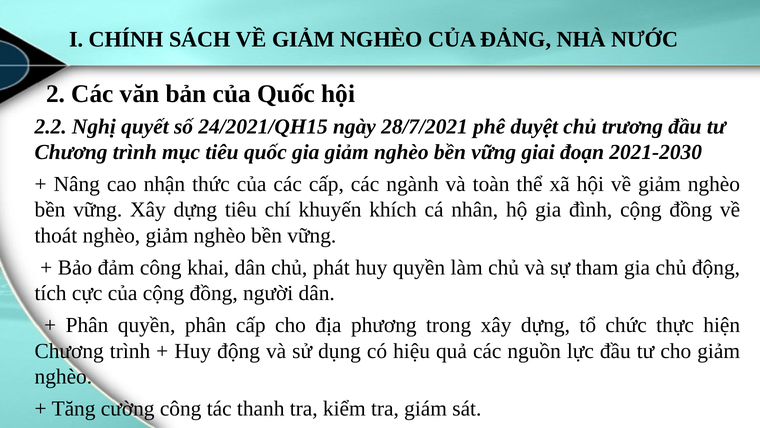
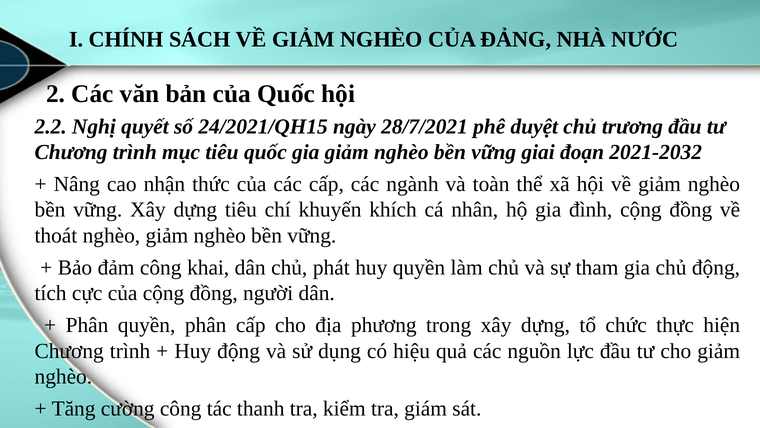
2021-2030: 2021-2030 -> 2021-2032 (656, 152)
